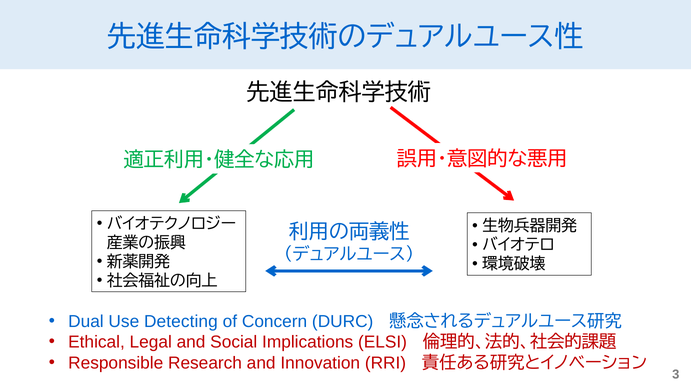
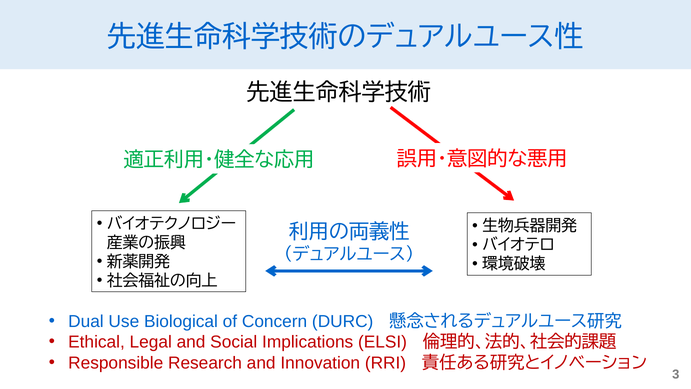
Detecting: Detecting -> Biological (181, 321)
